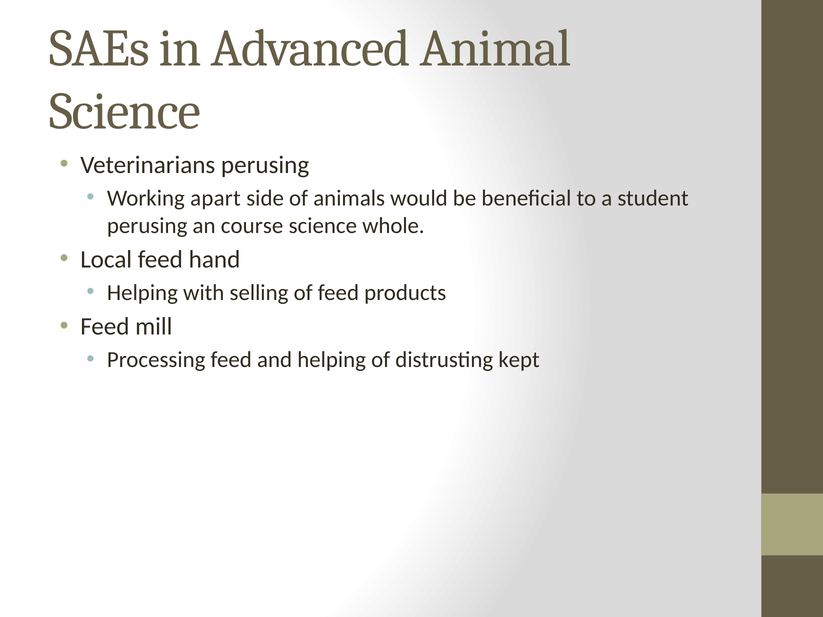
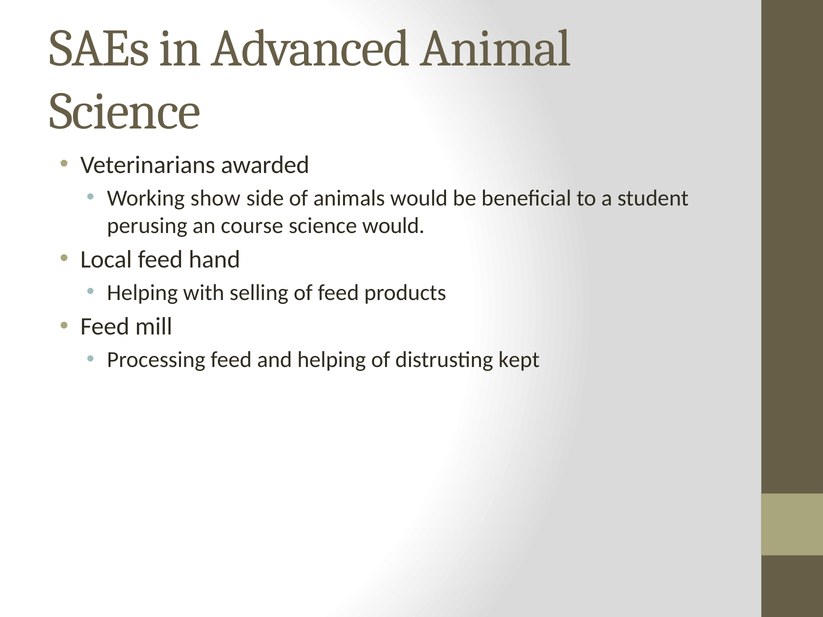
Veterinarians perusing: perusing -> awarded (265, 165)
apart: apart -> show (215, 198)
science whole: whole -> would (393, 226)
